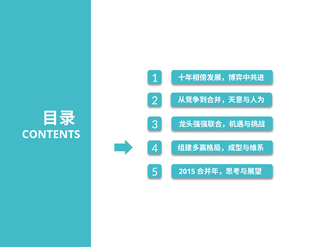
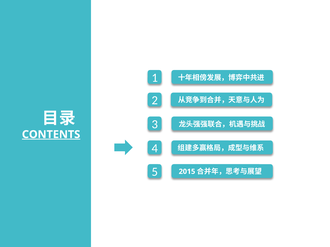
CONTENTS underline: none -> present (51, 135)
